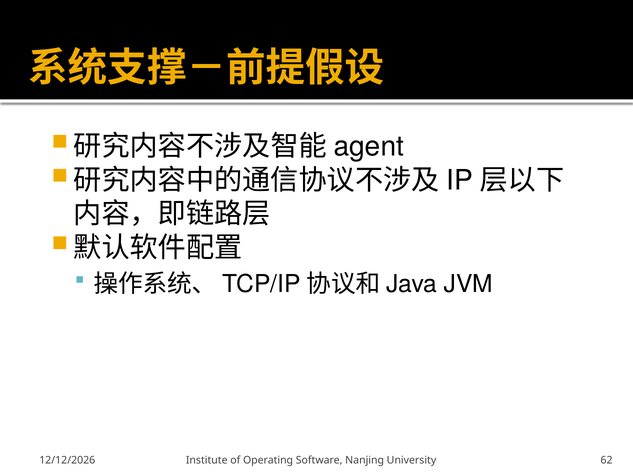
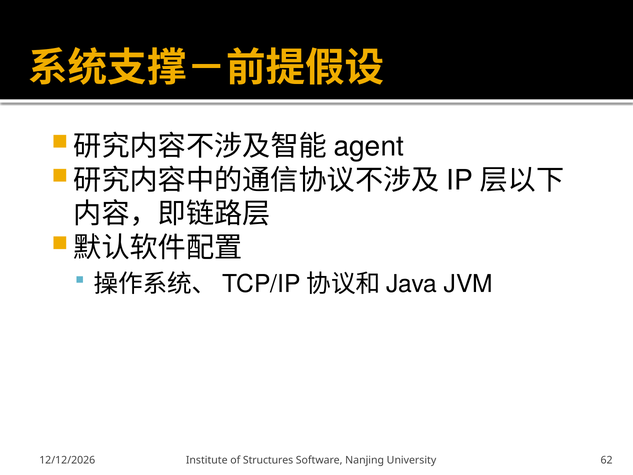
Operating: Operating -> Structures (268, 460)
